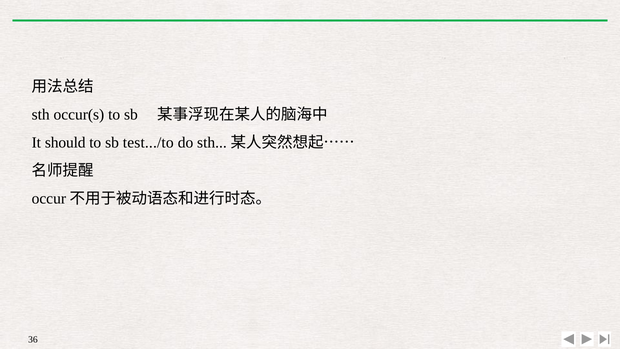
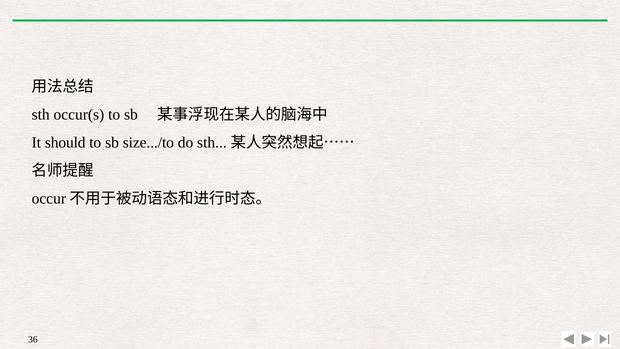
test.../to: test.../to -> size.../to (148, 142)
